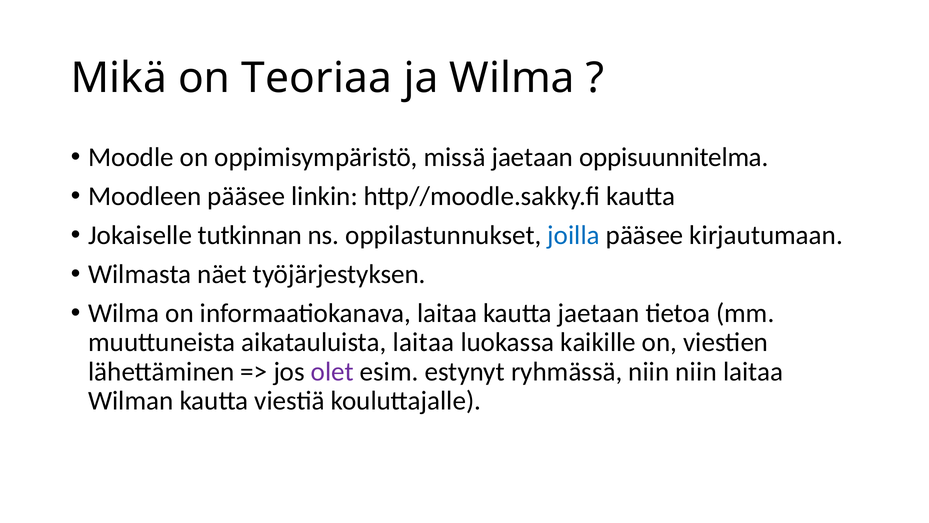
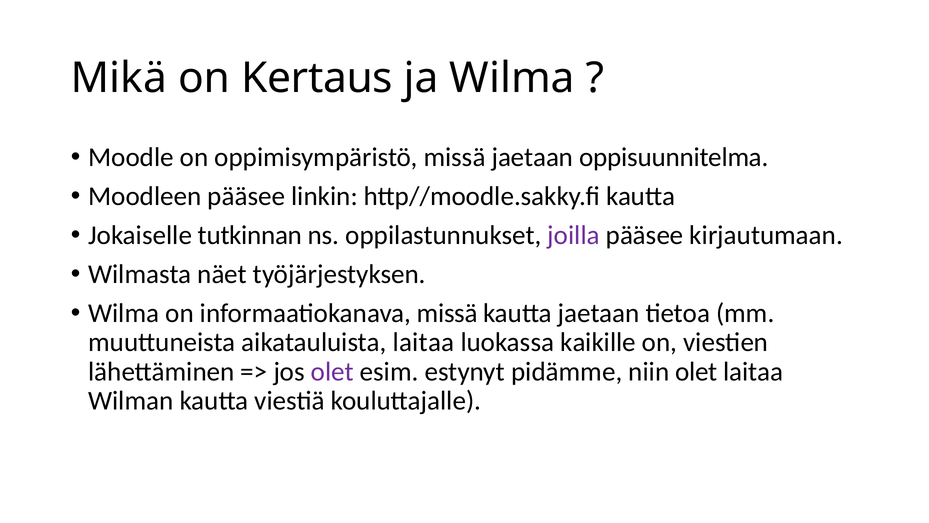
Teoriaa: Teoriaa -> Kertaus (317, 78)
joilla colour: blue -> purple (574, 235)
informaatiokanava laitaa: laitaa -> missä (447, 313)
ryhmässä: ryhmässä -> pidämme (567, 371)
niin niin: niin -> olet (696, 371)
